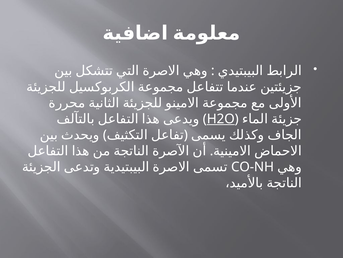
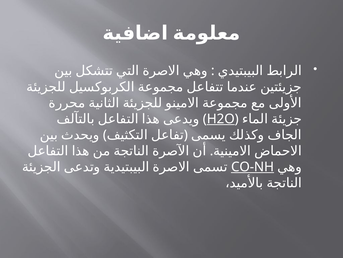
CO-NH underline: none -> present (253, 166)
